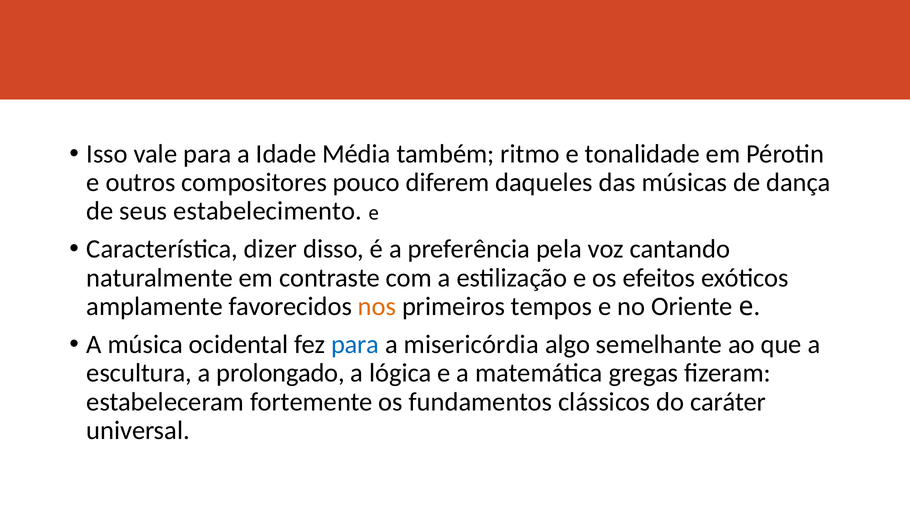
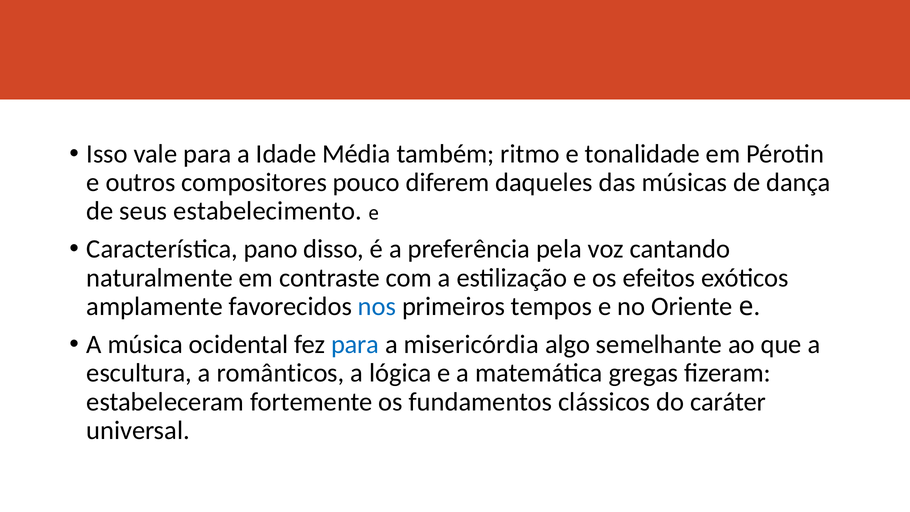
dizer: dizer -> pano (271, 249)
nos colour: orange -> blue (377, 306)
prolongado: prolongado -> românticos (280, 373)
